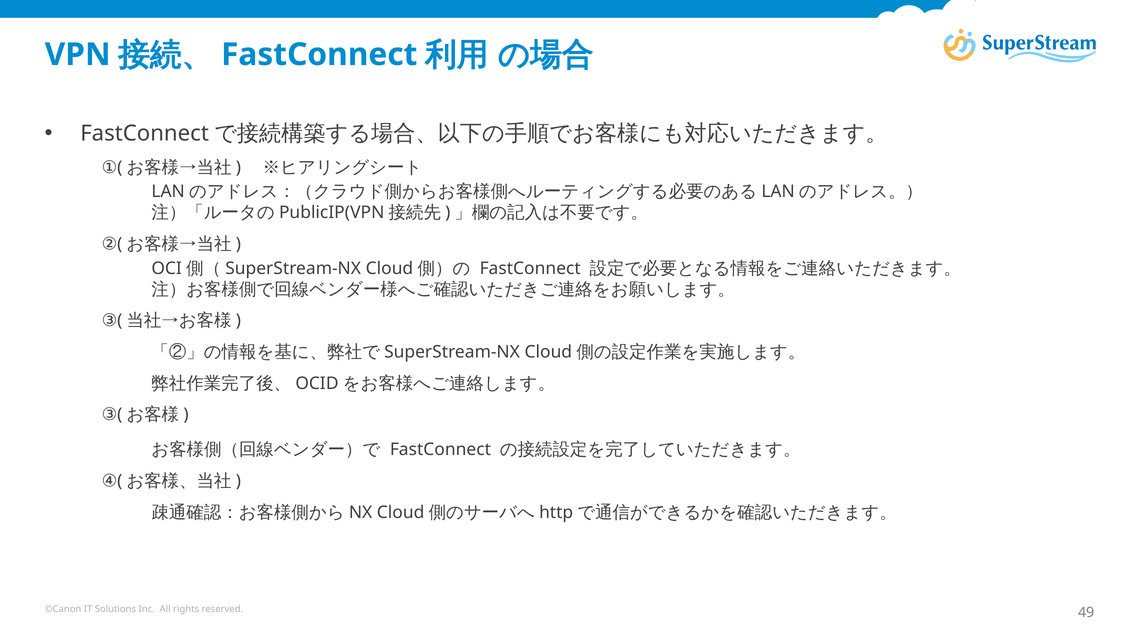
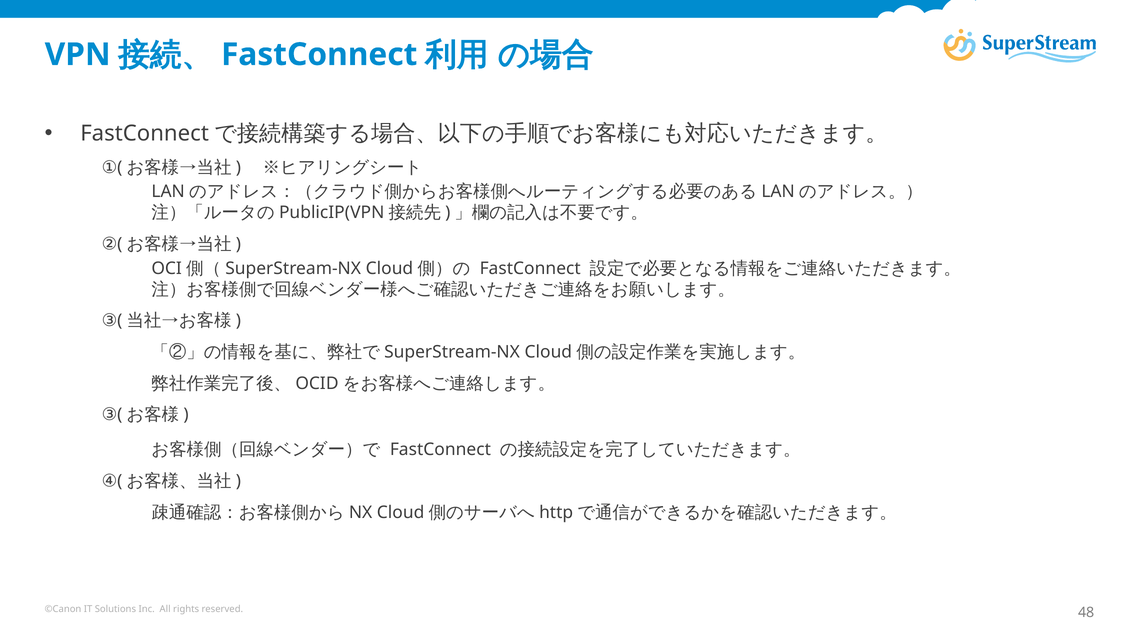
49: 49 -> 48 (1086, 612)
